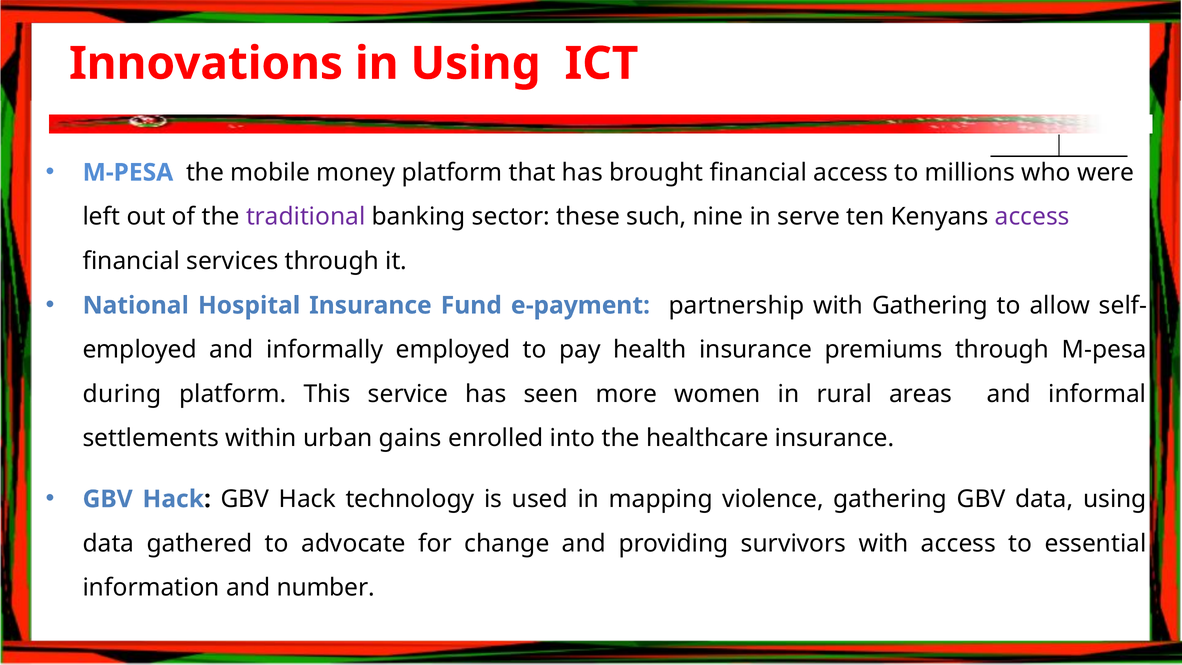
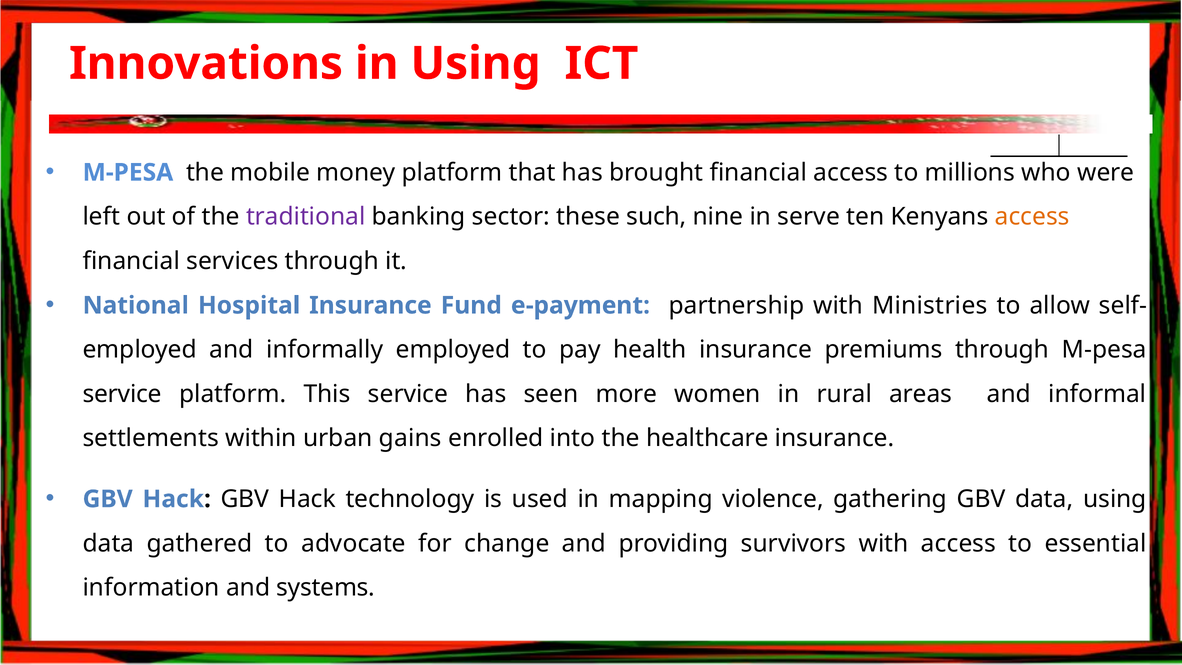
access colour: purple -> orange (1032, 217)
with Gathering: Gathering -> Ministries (930, 305)
during: during -> service (122, 394)
number: number -> systems (326, 588)
